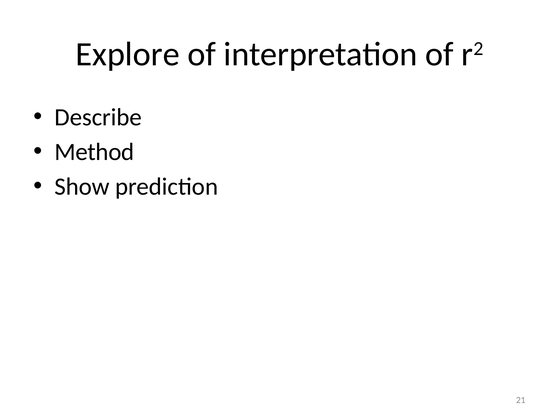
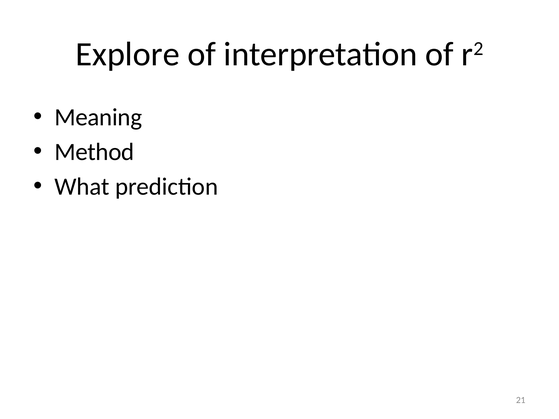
Describe: Describe -> Meaning (98, 117)
Show: Show -> What (82, 187)
